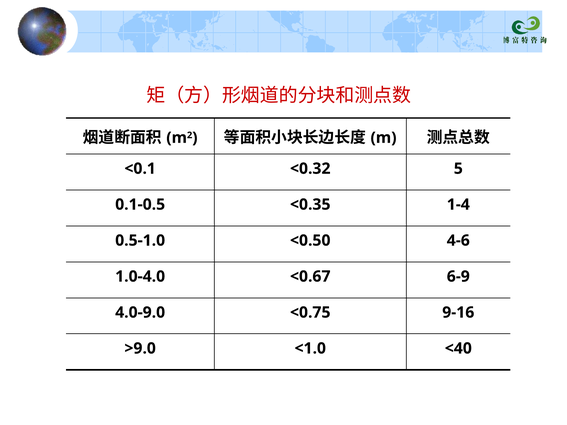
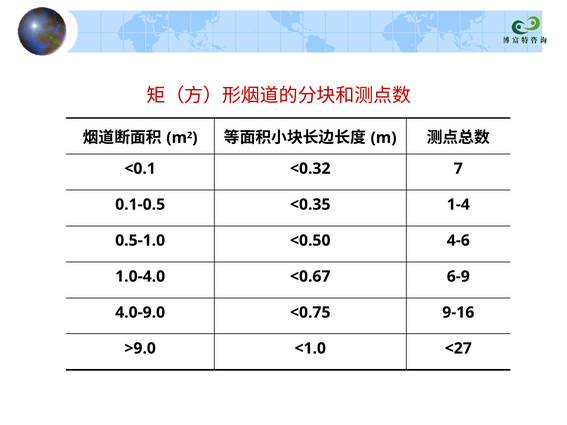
5: 5 -> 7 (458, 169)
<40: <40 -> <27 (458, 349)
